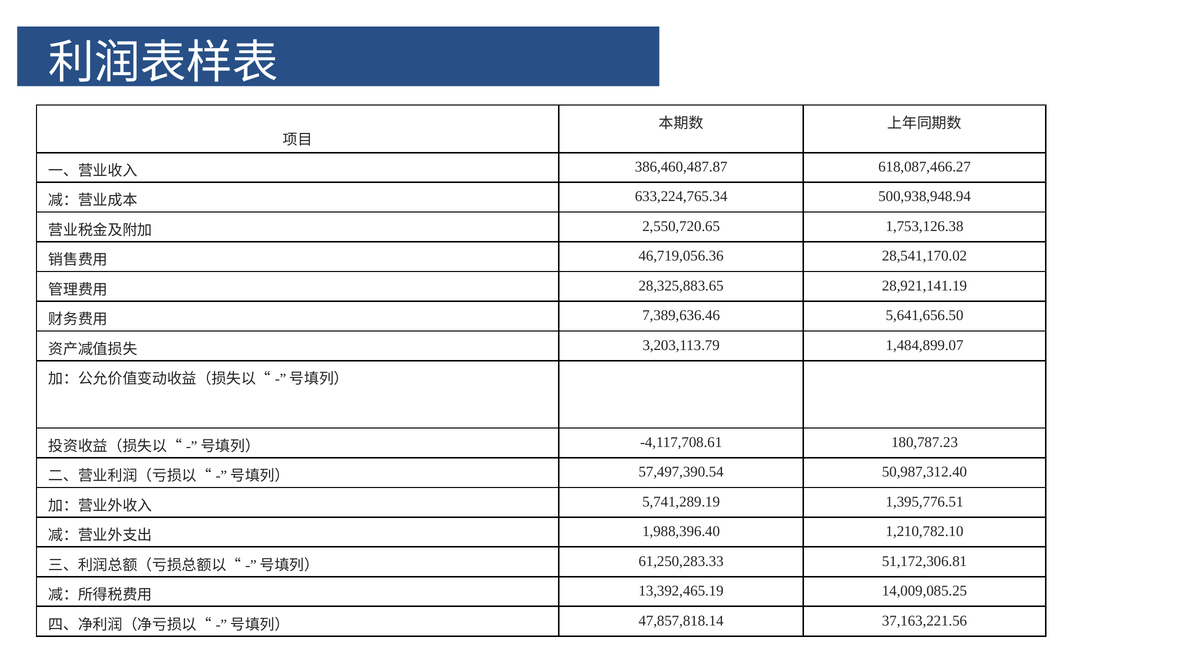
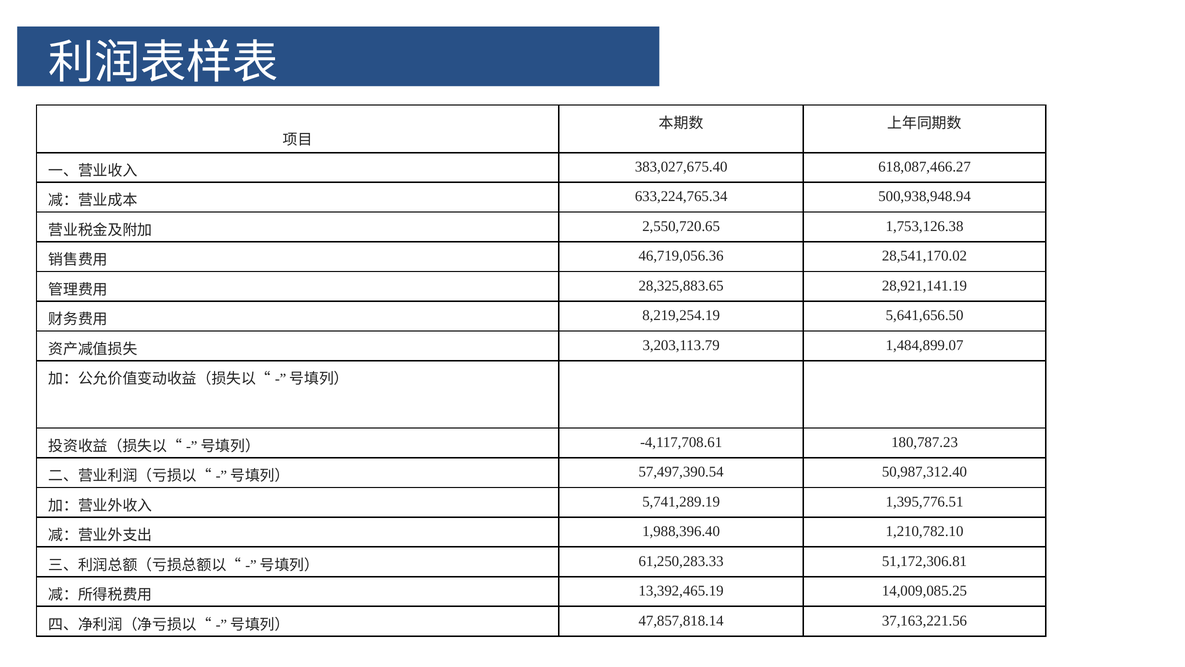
386,460,487.87: 386,460,487.87 -> 383,027,675.40 (681, 167)
7,389,636.46: 7,389,636.46 -> 8,219,254.19 (681, 315)
